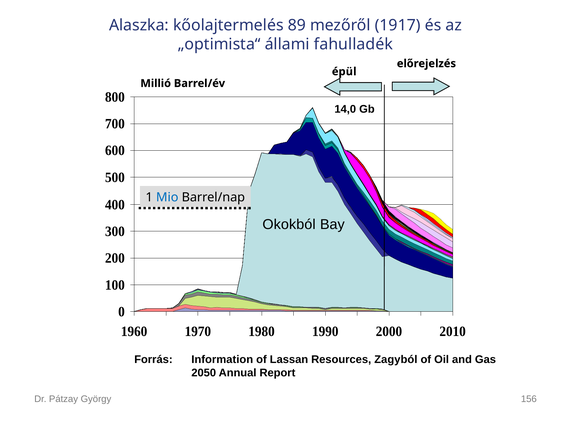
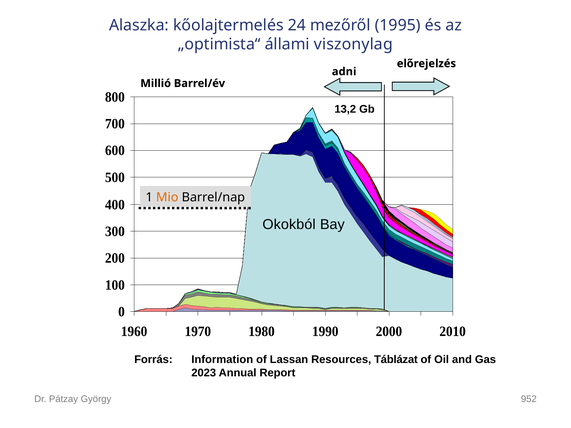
89: 89 -> 24 (297, 25)
1917: 1917 -> 1995 (398, 25)
fahulladék: fahulladék -> viszonylag (353, 44)
épül: épül -> adni (344, 72)
14,0: 14,0 -> 13,2 (345, 109)
Mio colour: blue -> orange (167, 197)
Zagyból: Zagyból -> Táblázat (396, 360)
2050: 2050 -> 2023 (204, 373)
156: 156 -> 952 (529, 399)
